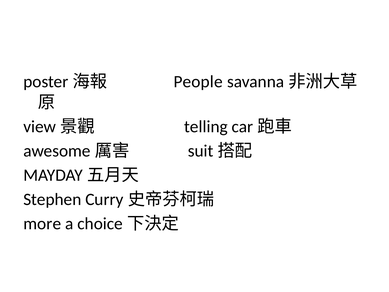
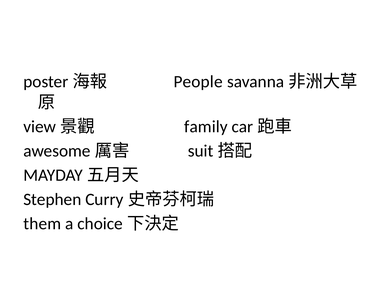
telling: telling -> family (206, 127)
more: more -> them (42, 223)
